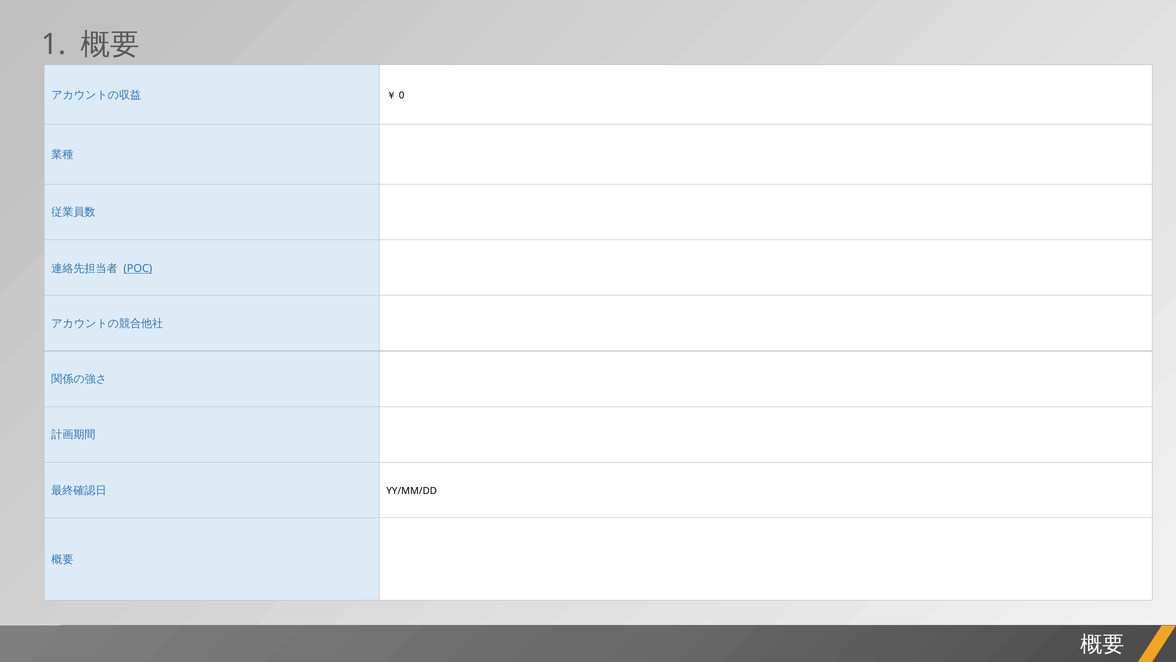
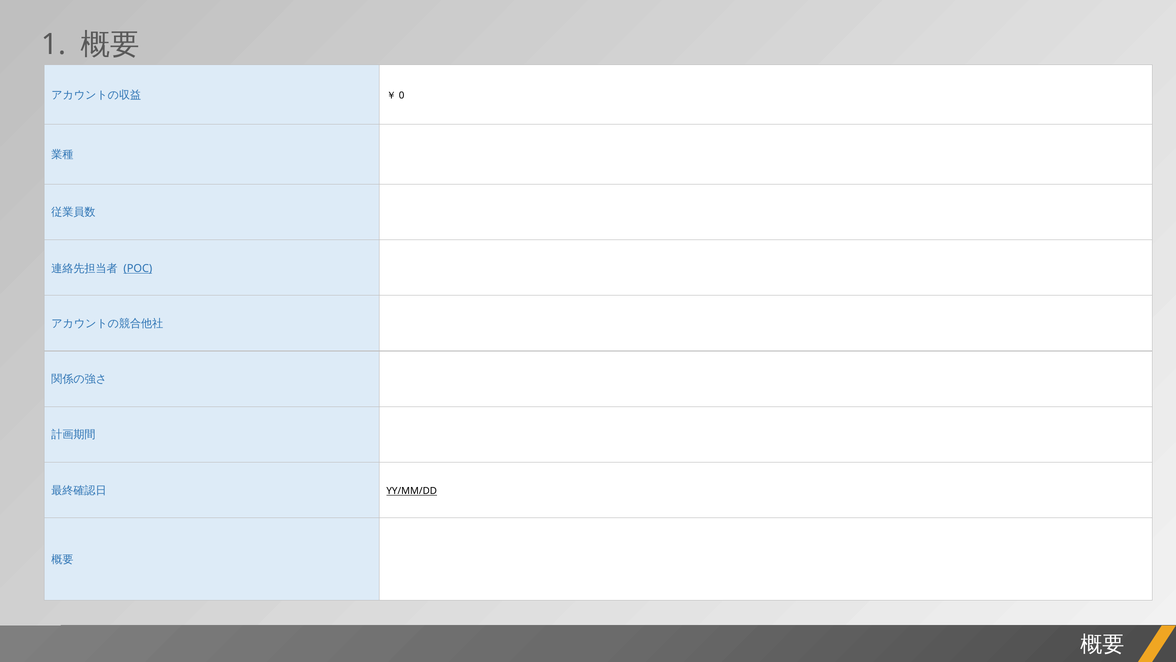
YY/MM/DD underline: none -> present (412, 491)
